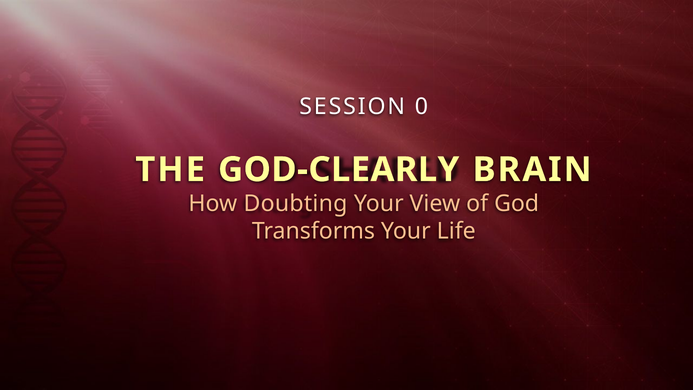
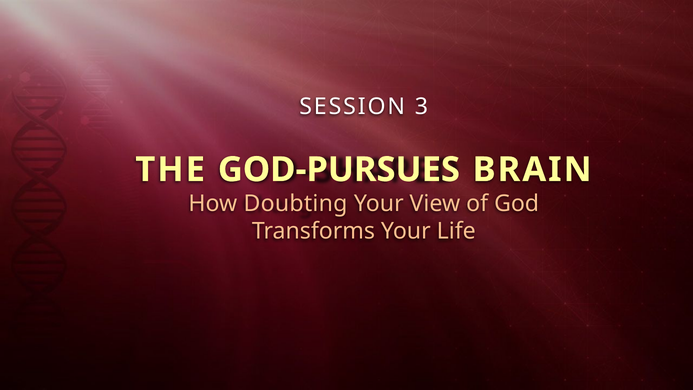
0: 0 -> 3 (421, 106)
GOD-CLEARLY: GOD-CLEARLY -> GOD-PURSUES (339, 170)
